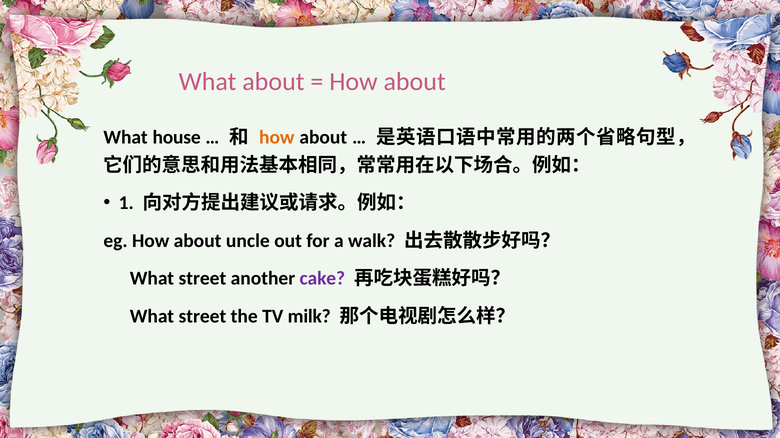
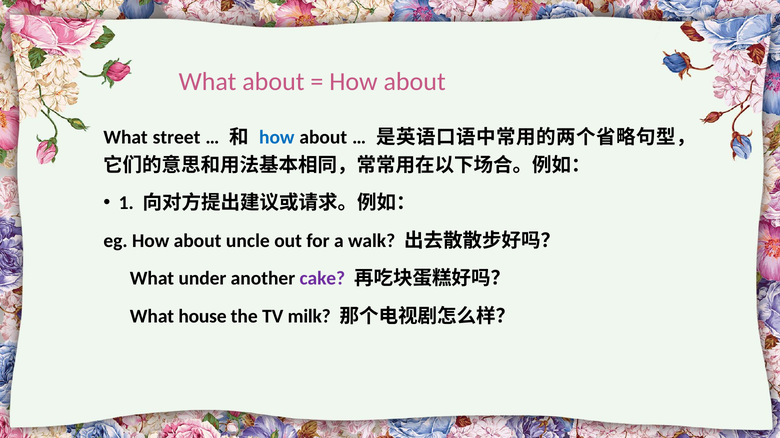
house: house -> street (177, 137)
how colour: orange -> blue (277, 137)
street: street -> under (202, 279)
street: street -> house (202, 317)
